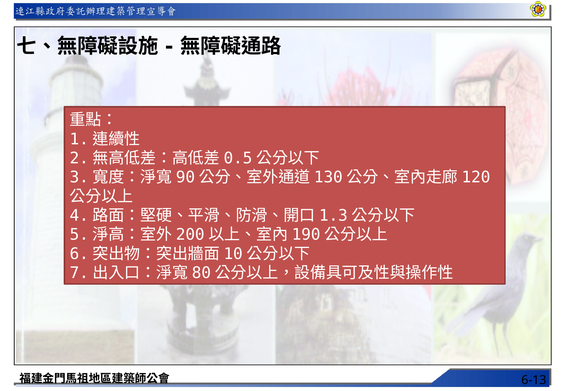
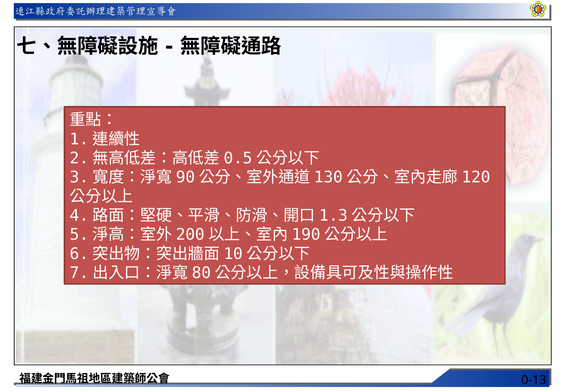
6-13: 6-13 -> 0-13 (534, 380)
